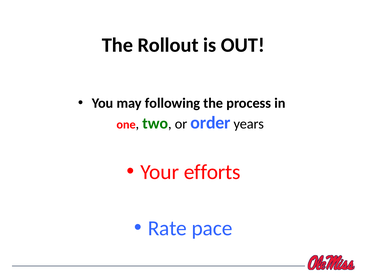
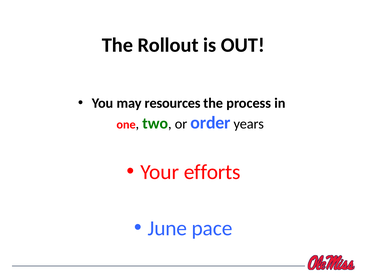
following: following -> resources (173, 103)
Rate: Rate -> June (167, 228)
